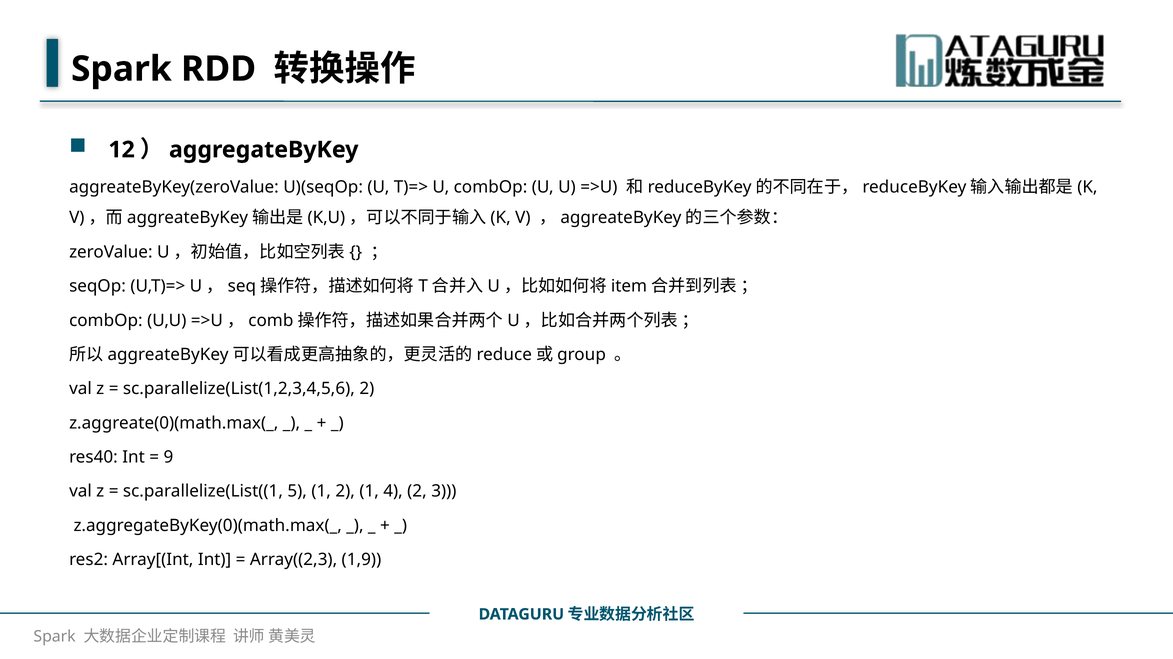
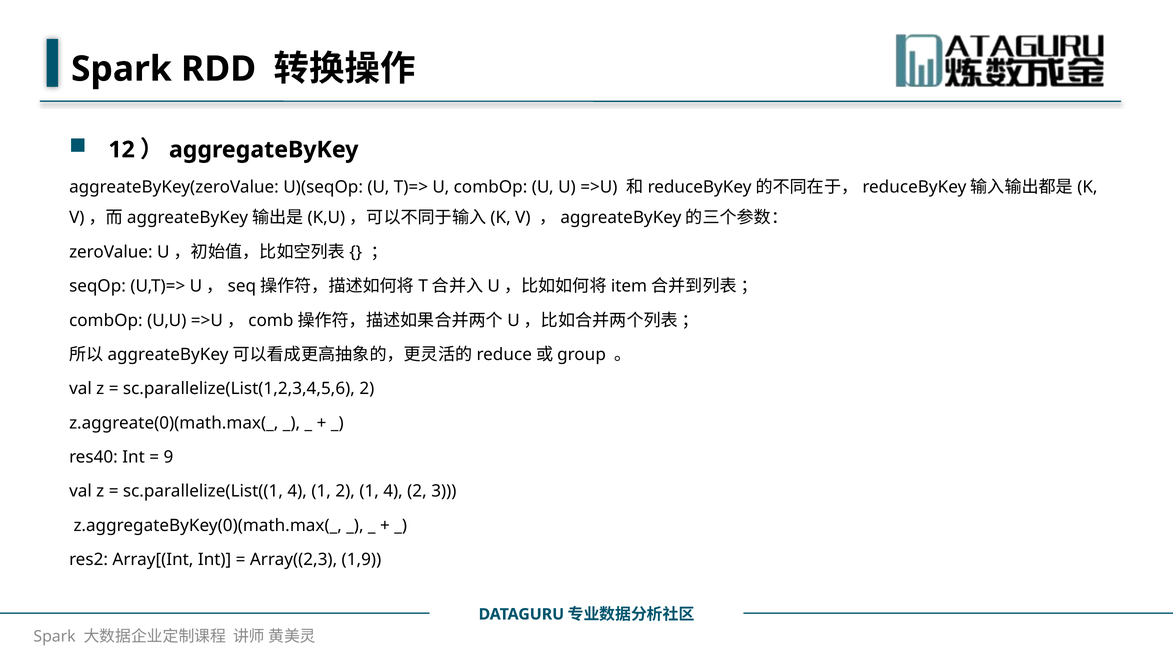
sc.parallelize(List((1 5: 5 -> 4 (297, 491)
